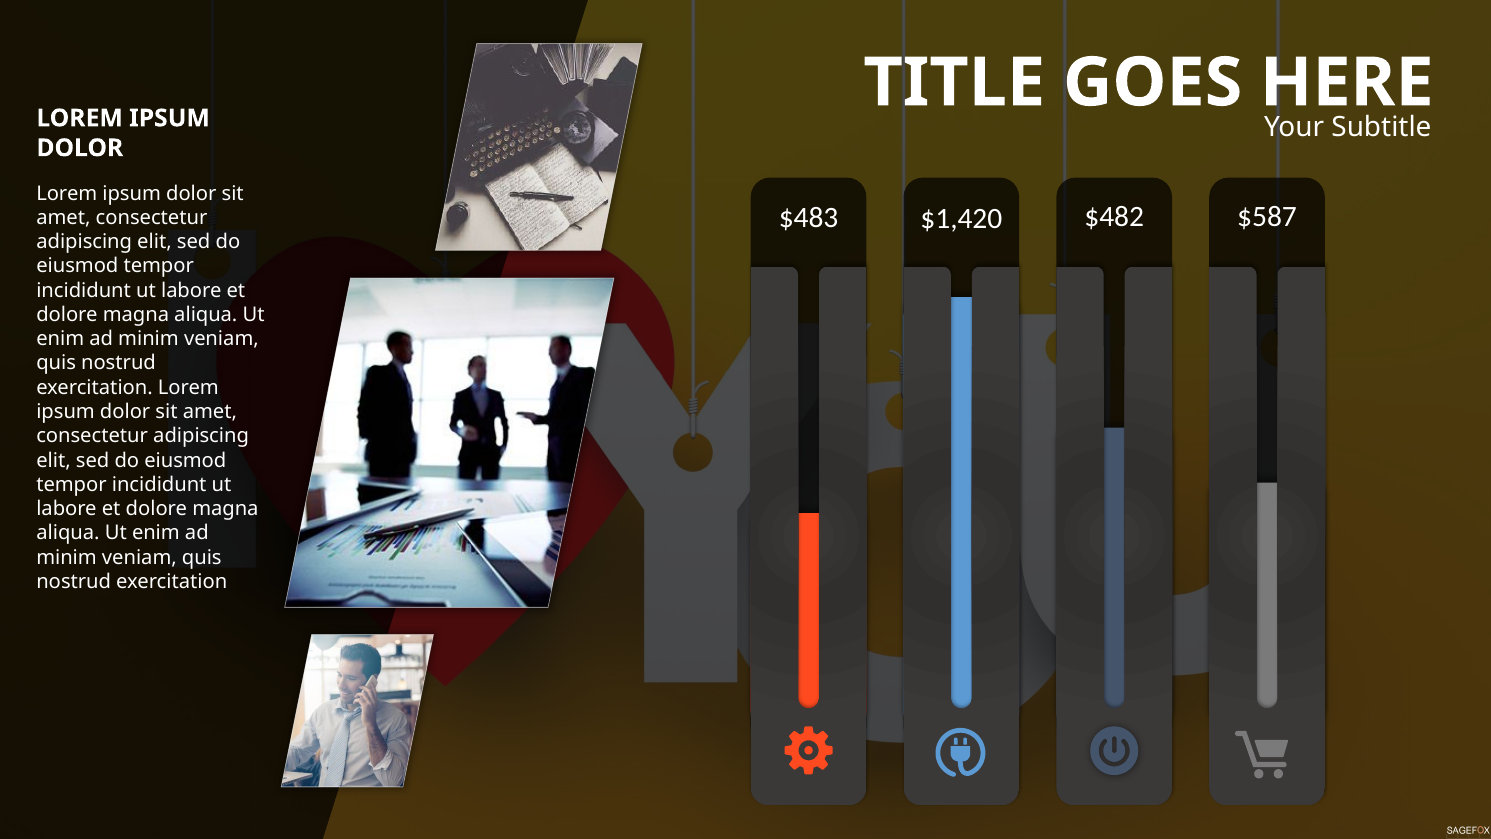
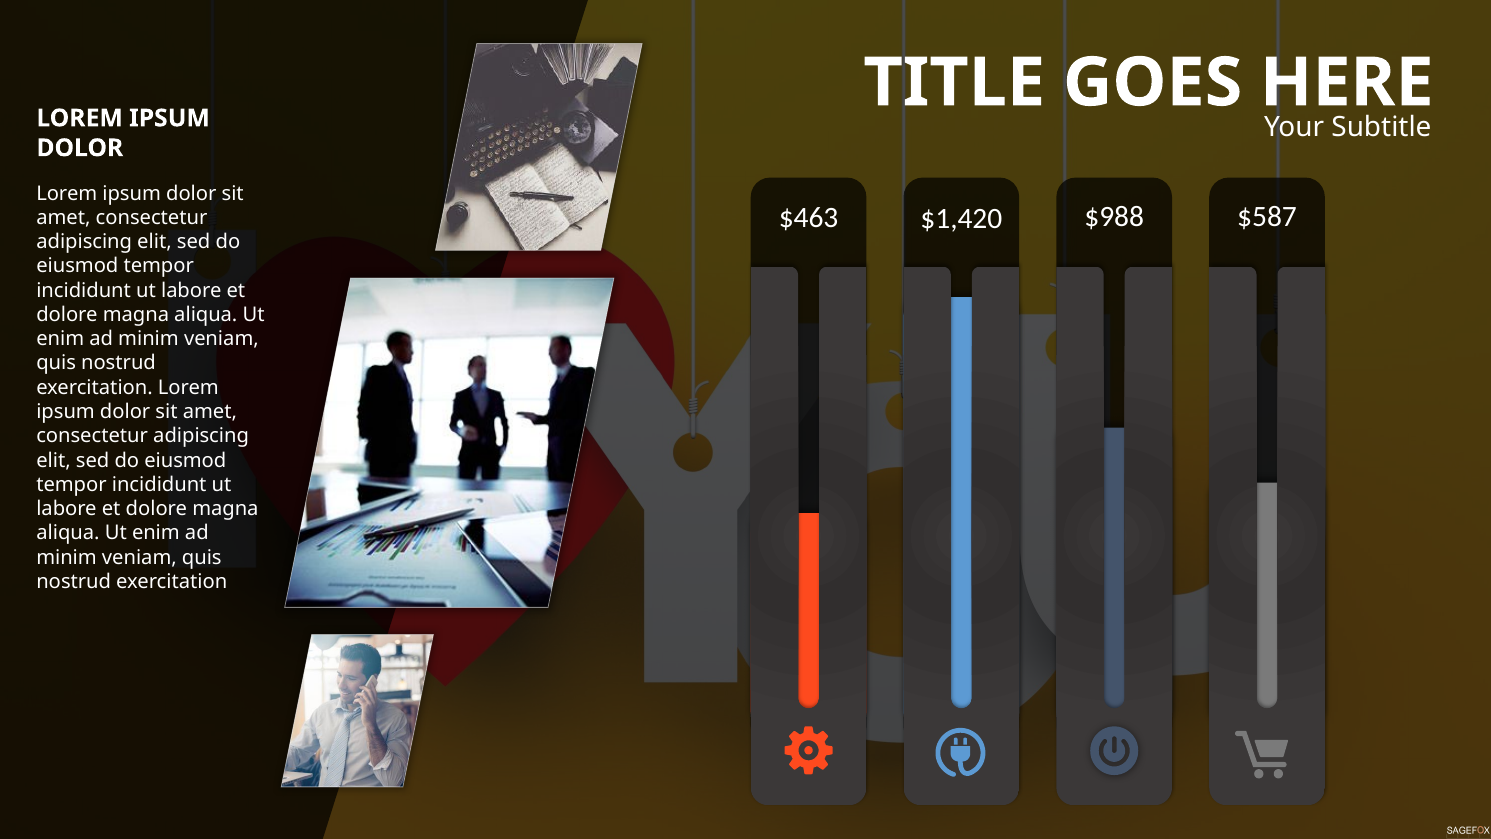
$483: $483 -> $463 (809, 218)
$482: $482 -> $988 (1114, 217)
